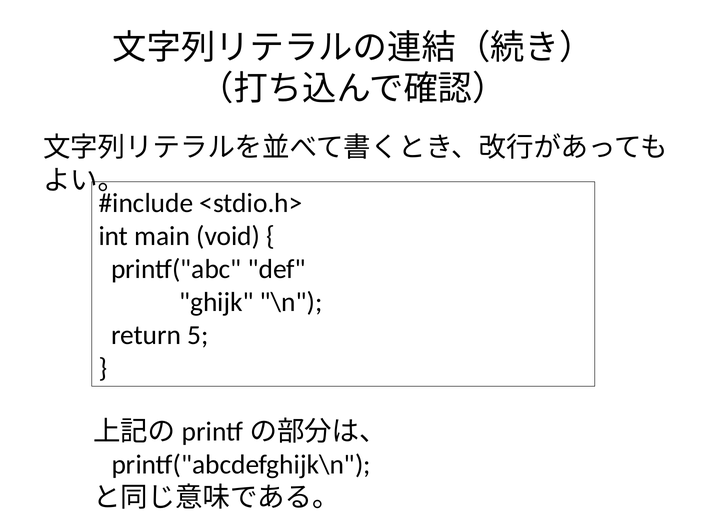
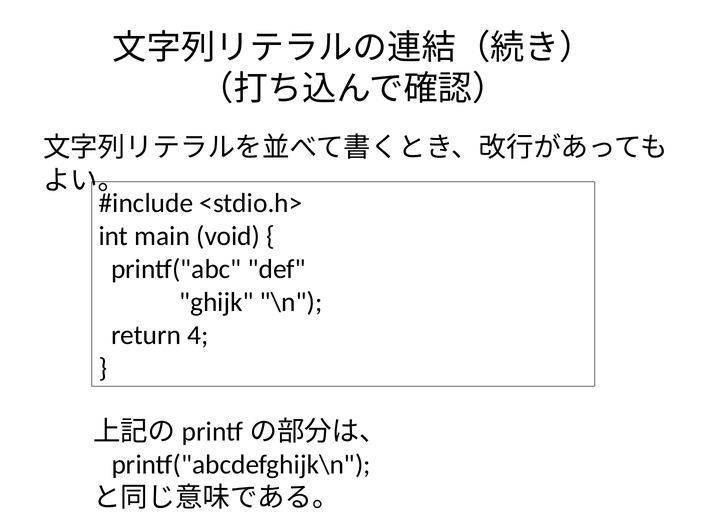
5: 5 -> 4 (198, 335)
